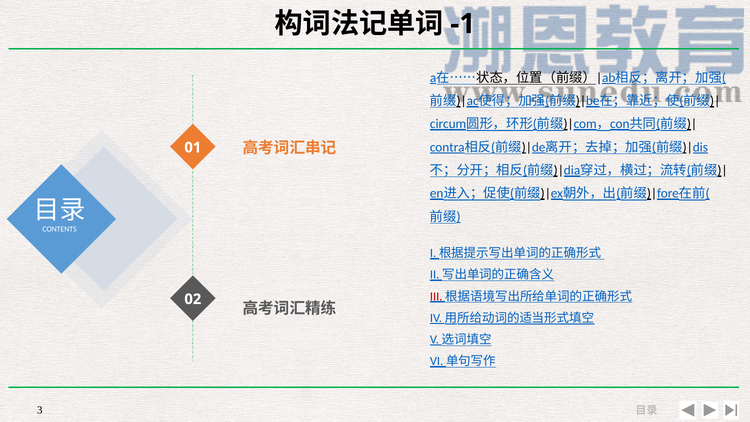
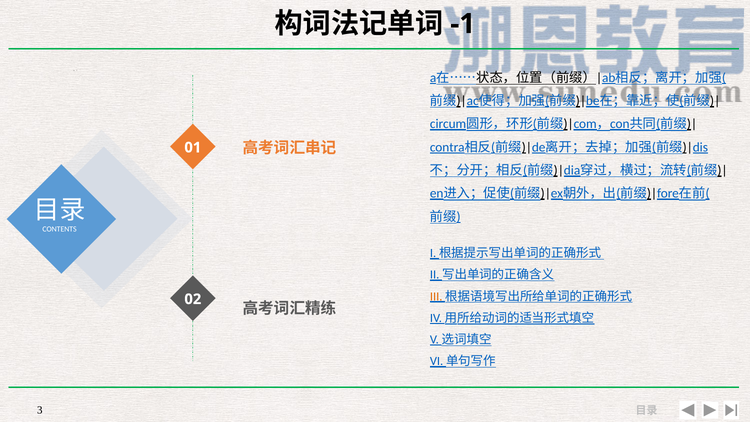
III colour: red -> orange (436, 296)
